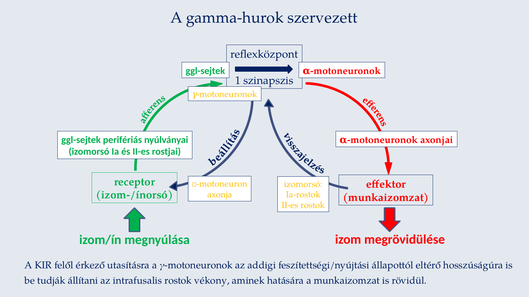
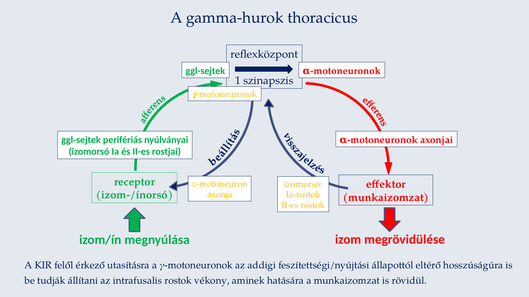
szervezett: szervezett -> thoracicus (323, 18)
